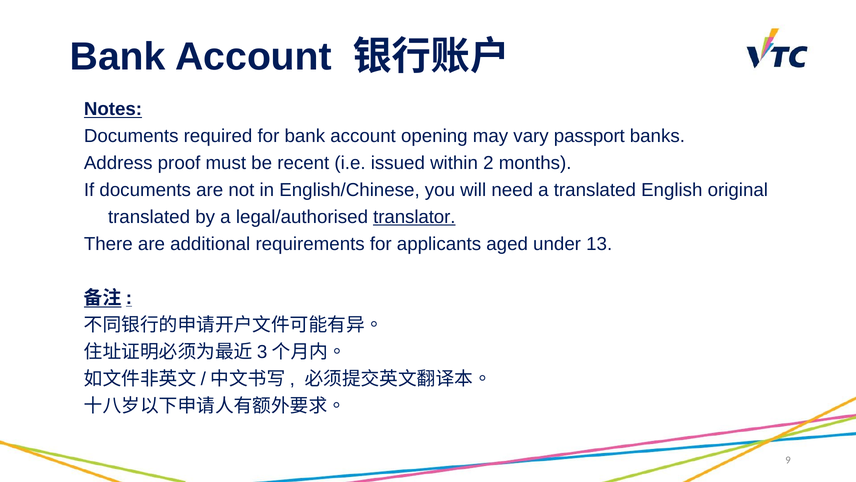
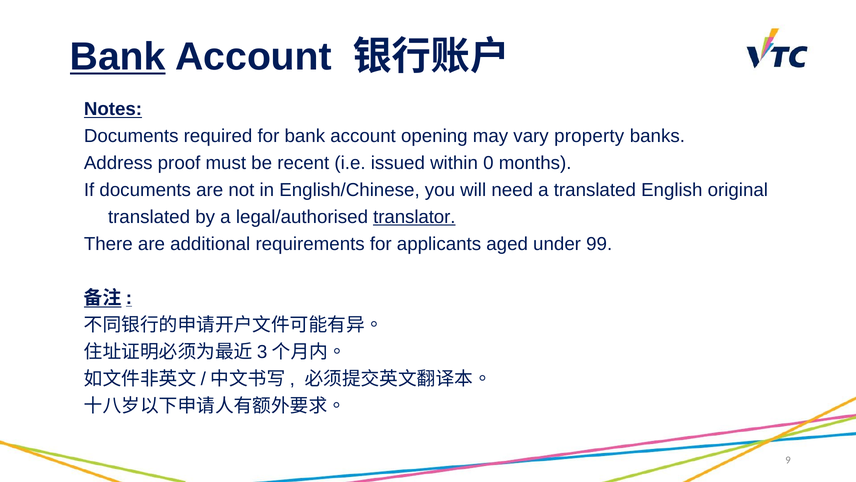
Bank underline: none -> present (118, 57)
passport: passport -> property (589, 136)
2: 2 -> 0 (488, 163)
13: 13 -> 99 (599, 244)
